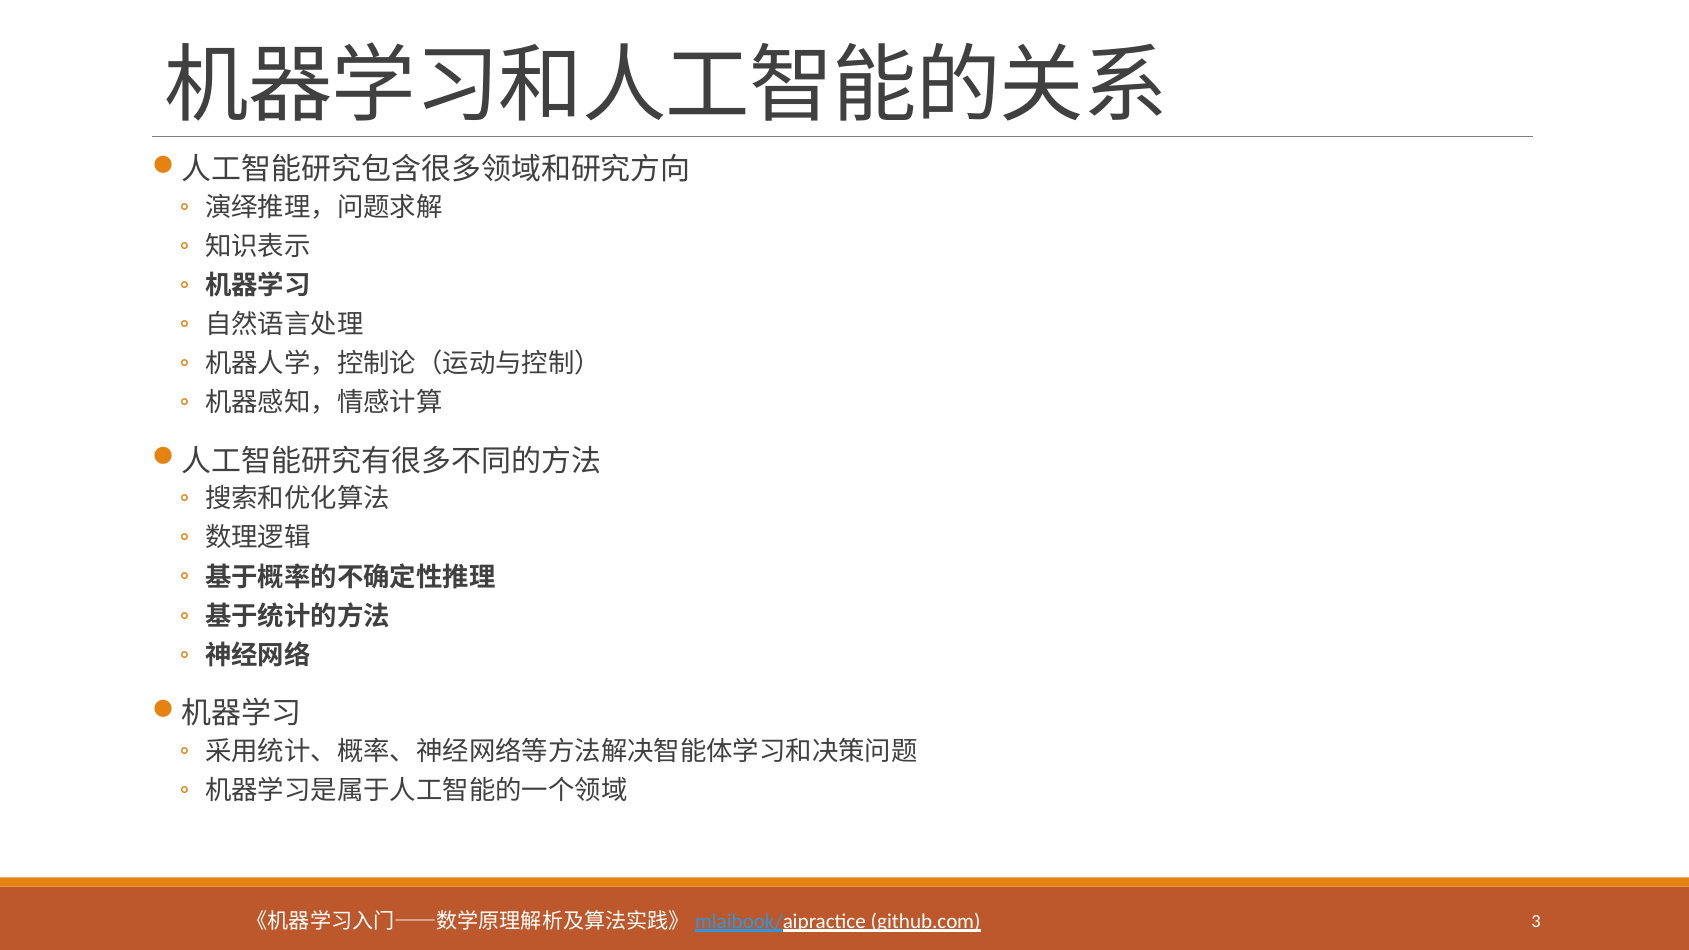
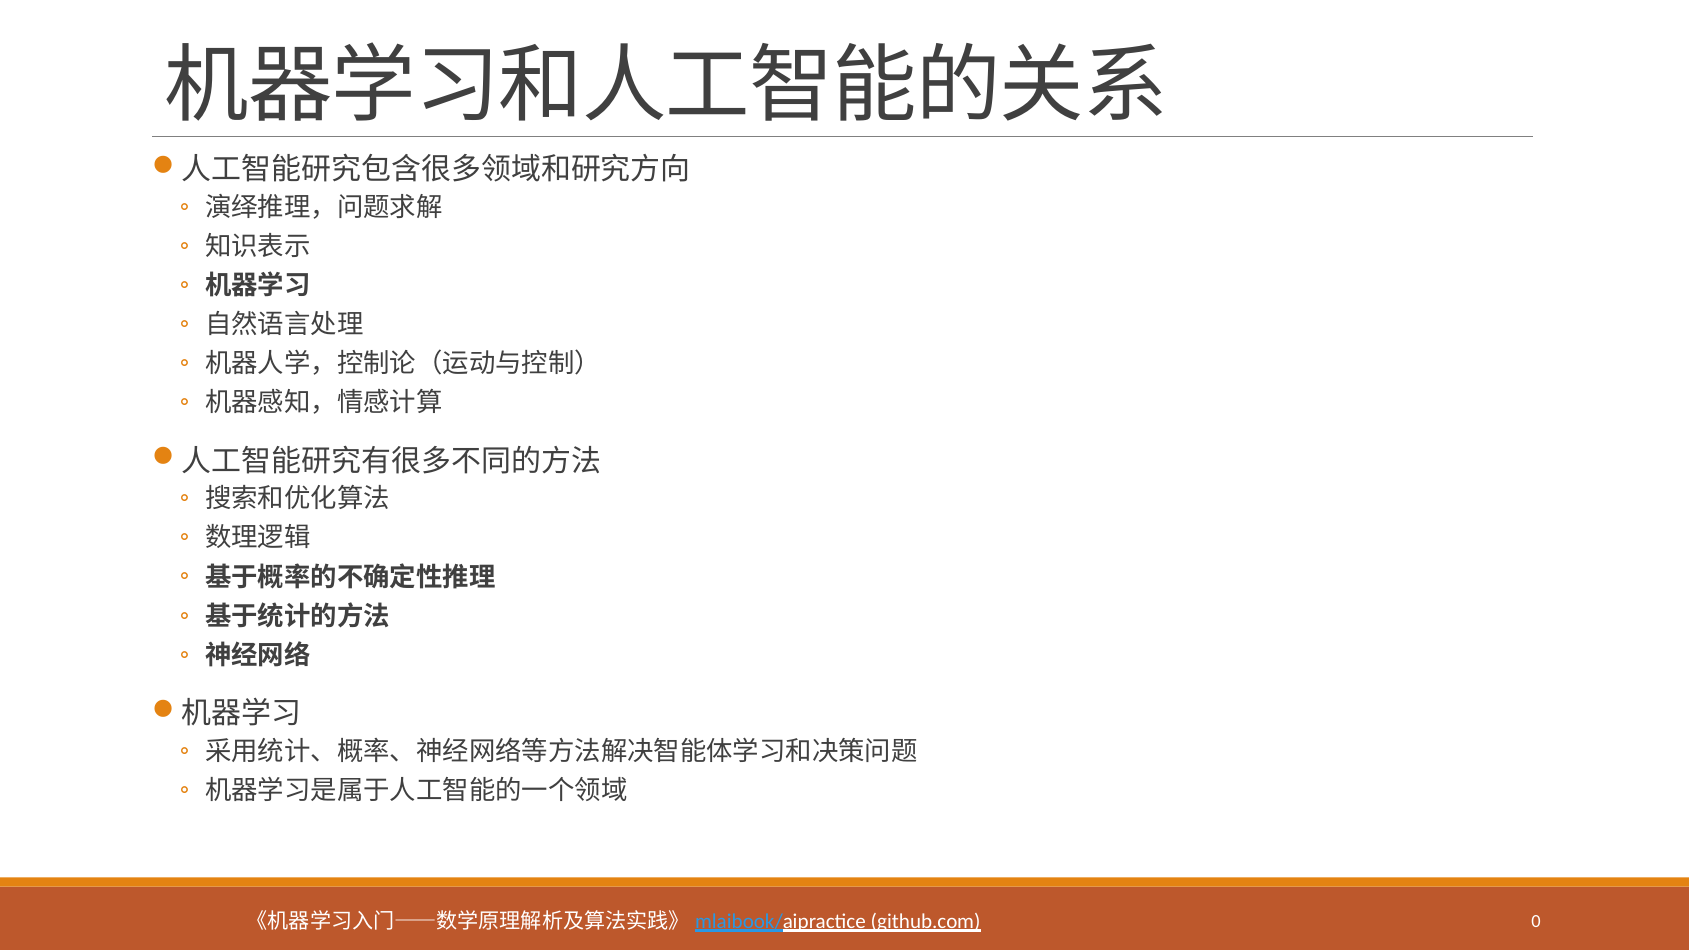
3: 3 -> 0 (1536, 921)
